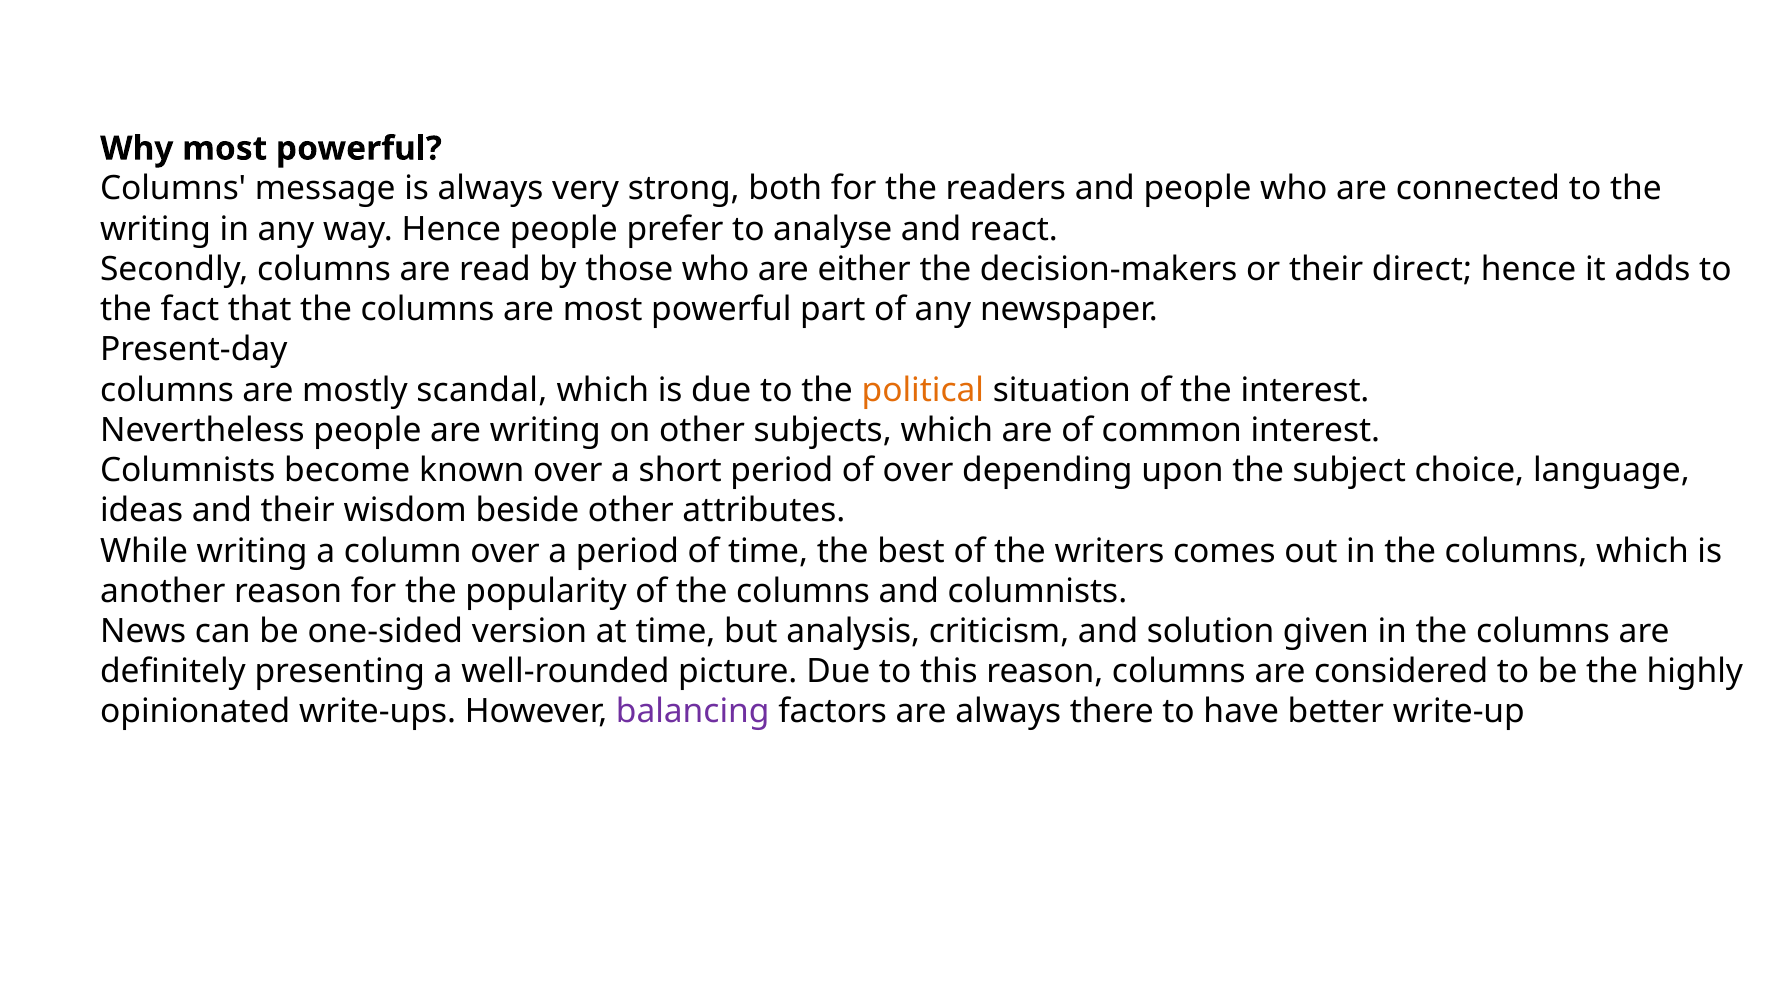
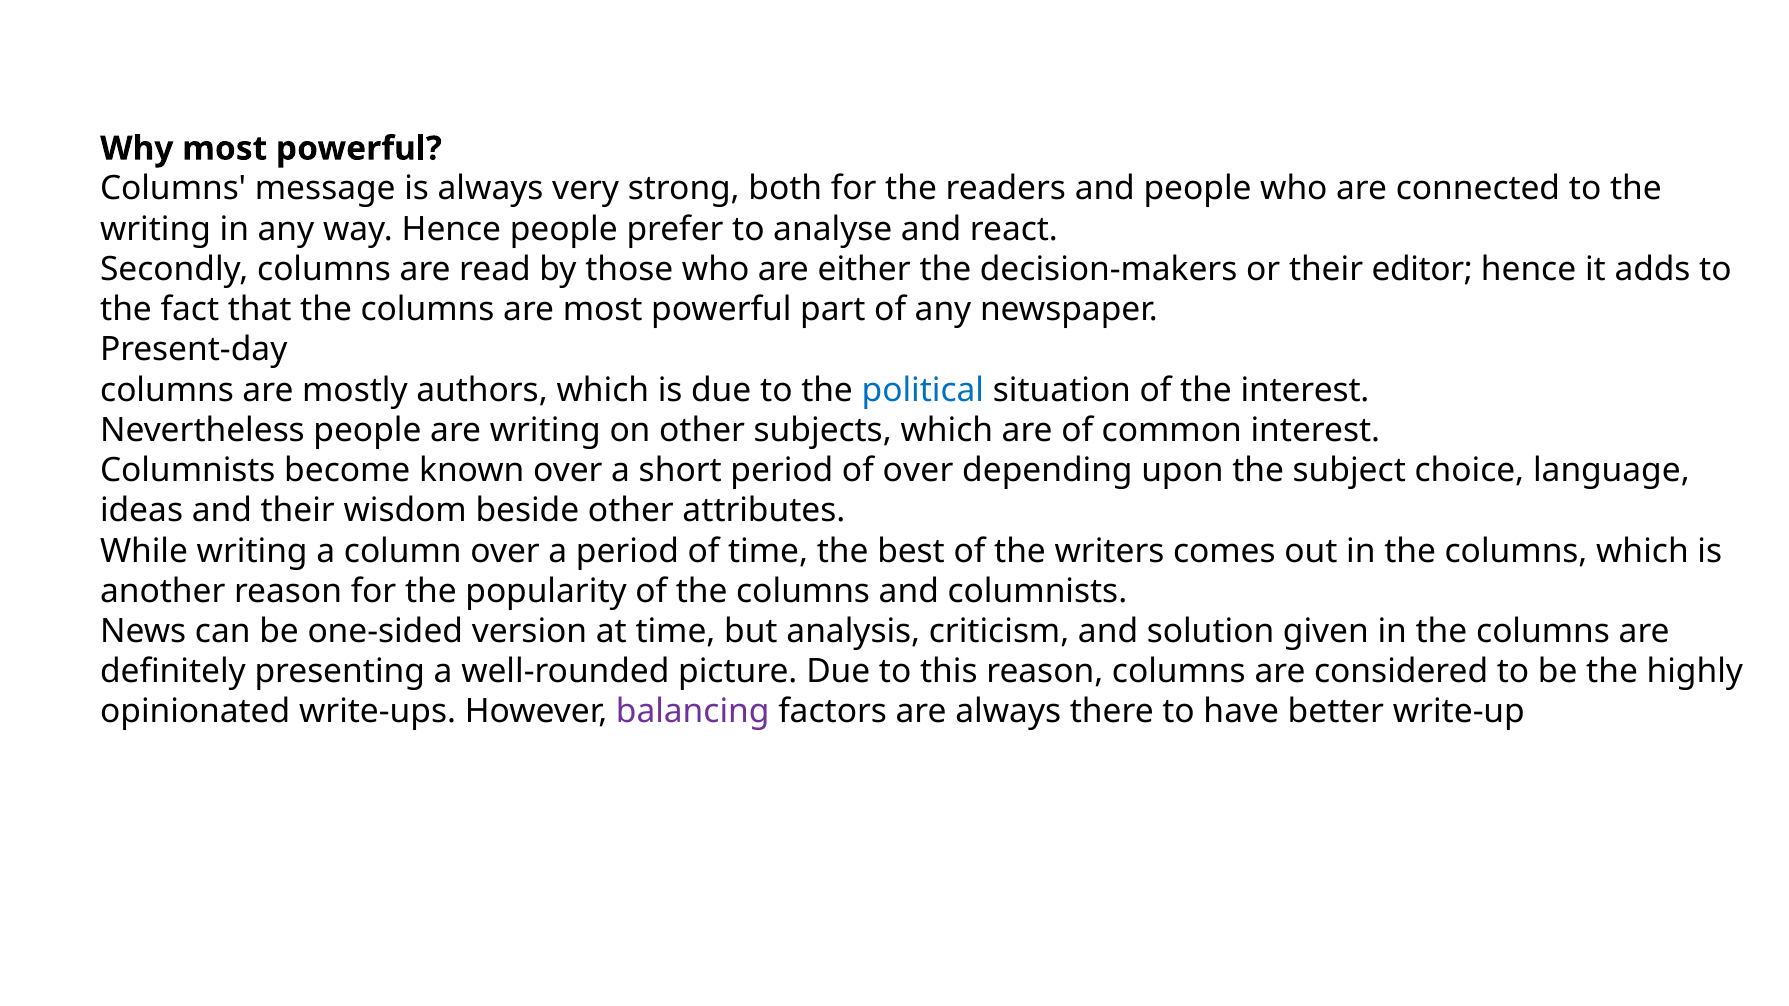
direct: direct -> editor (1422, 269)
scandal: scandal -> authors (482, 390)
political colour: orange -> blue (923, 390)
